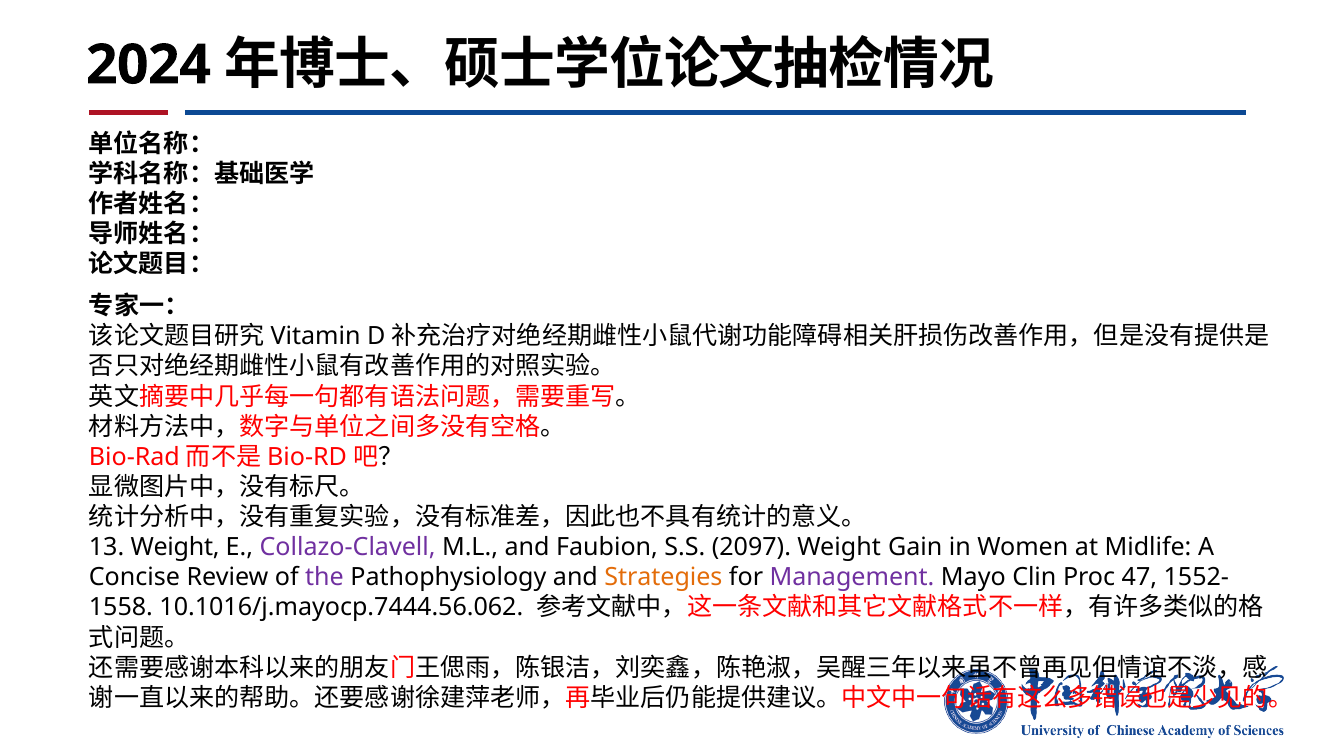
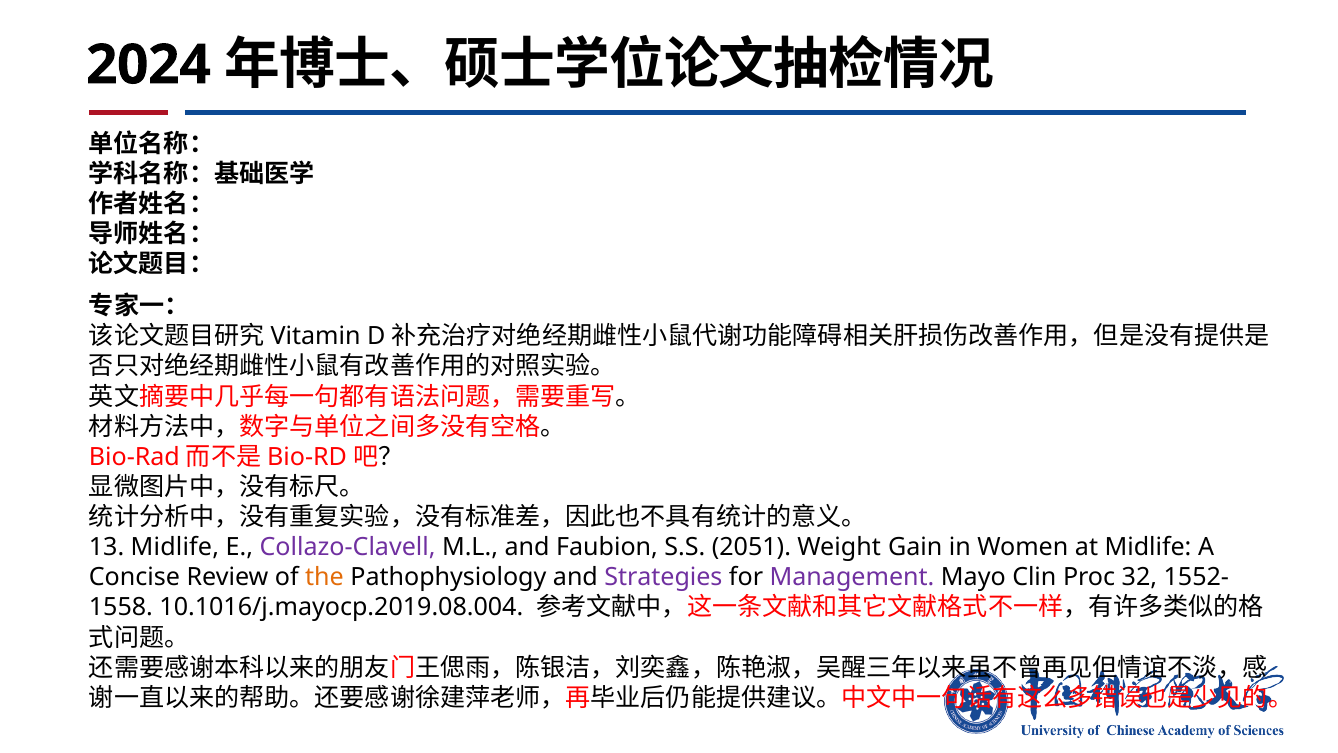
13 Weight: Weight -> Midlife (175, 547)
2097: 2097 -> 2051 (751, 547)
the colour: purple -> orange (325, 577)
Strategies colour: orange -> purple (663, 577)
47: 47 -> 32 (1139, 577)
10.1016/j.mayocp.7444.56.062: 10.1016/j.mayocp.7444.56.062 -> 10.1016/j.mayocp.2019.08.004 (341, 607)
